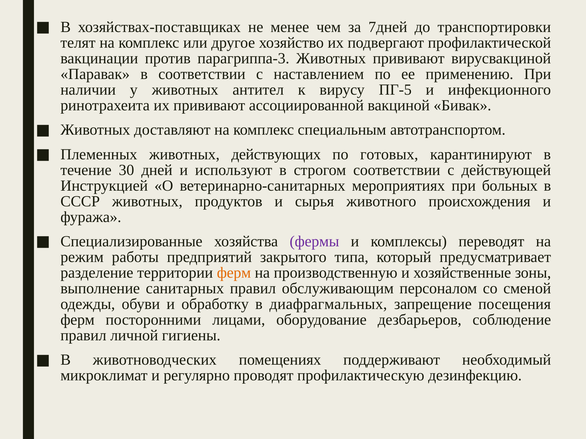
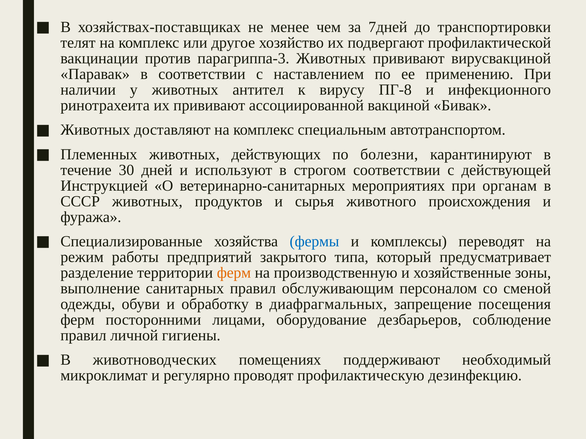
ПГ-5: ПГ-5 -> ПГ-8 (395, 90)
готовых: готовых -> болезни (389, 154)
больных: больных -> органам (510, 186)
фермы colour: purple -> blue (314, 242)
